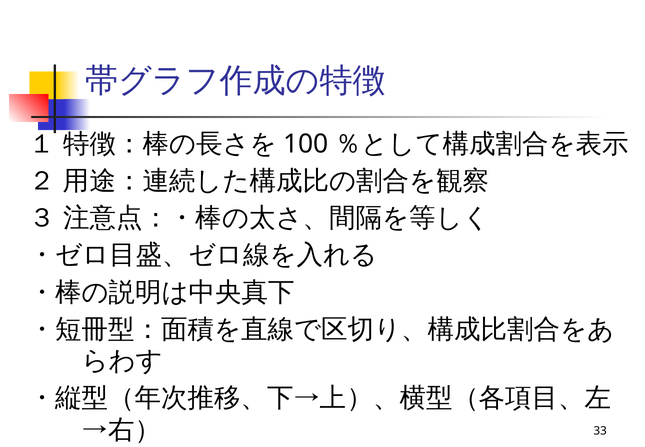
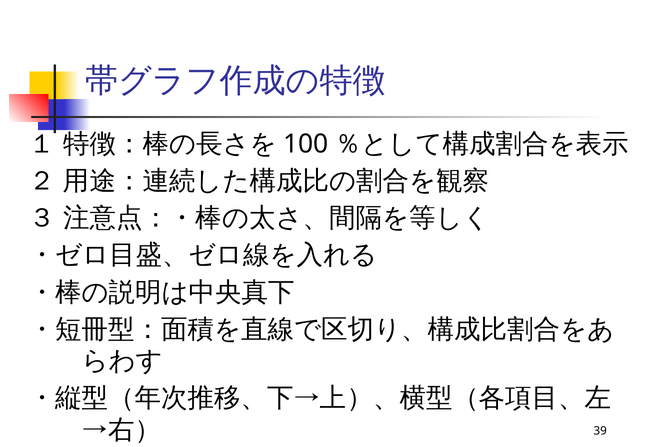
33: 33 -> 39 (600, 431)
